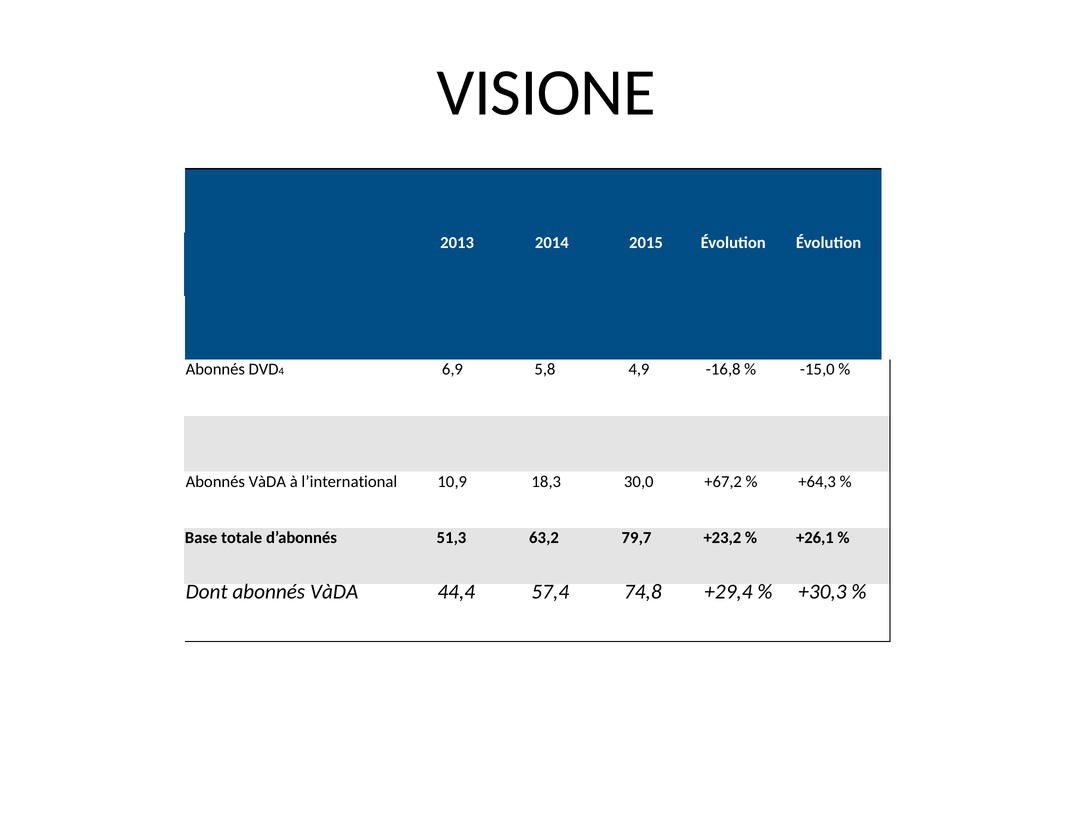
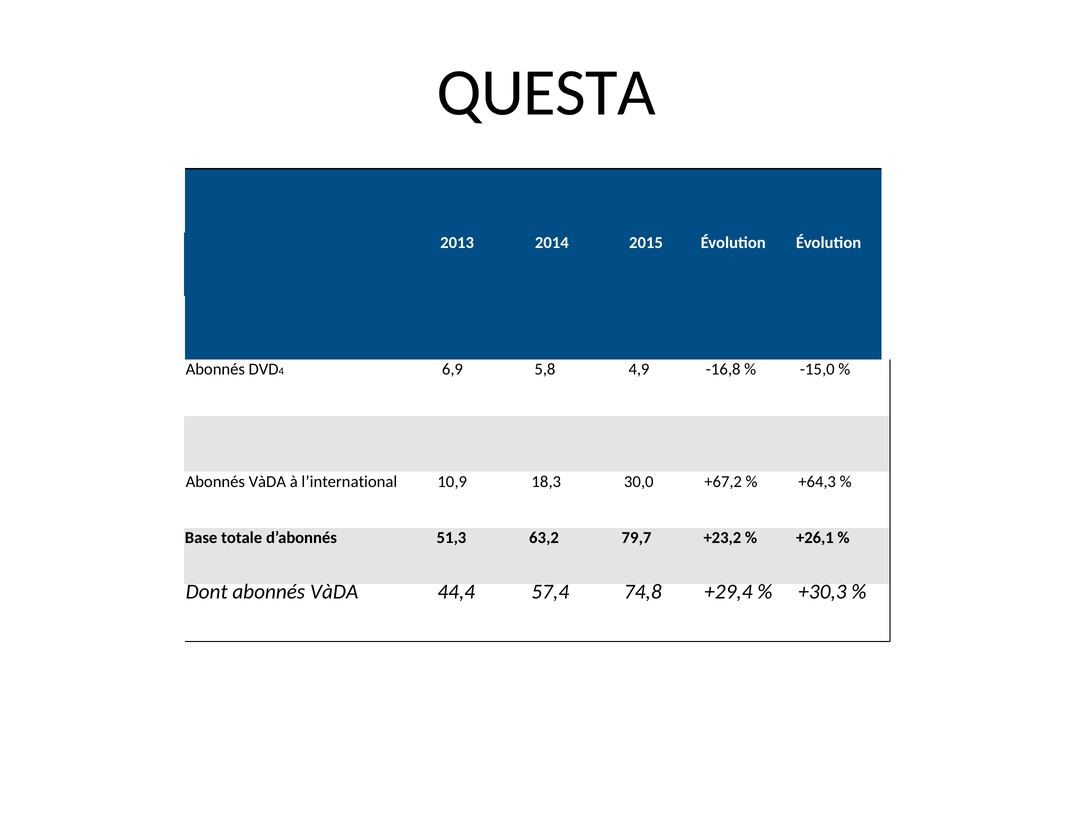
VISIONE: VISIONE -> QUESTA (546, 93)
